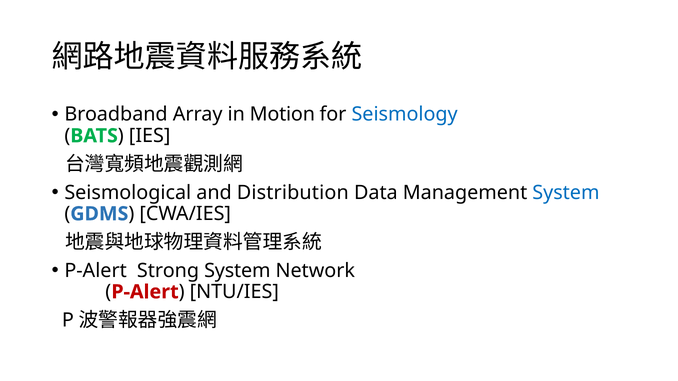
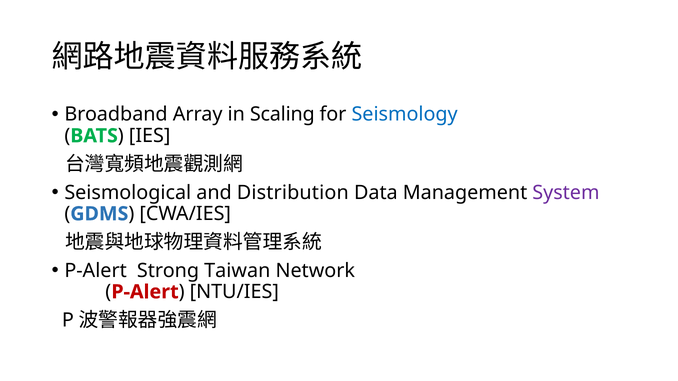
Motion: Motion -> Scaling (282, 115)
System colour: blue -> purple (566, 193)
Strong System: System -> Taiwan (237, 271)
